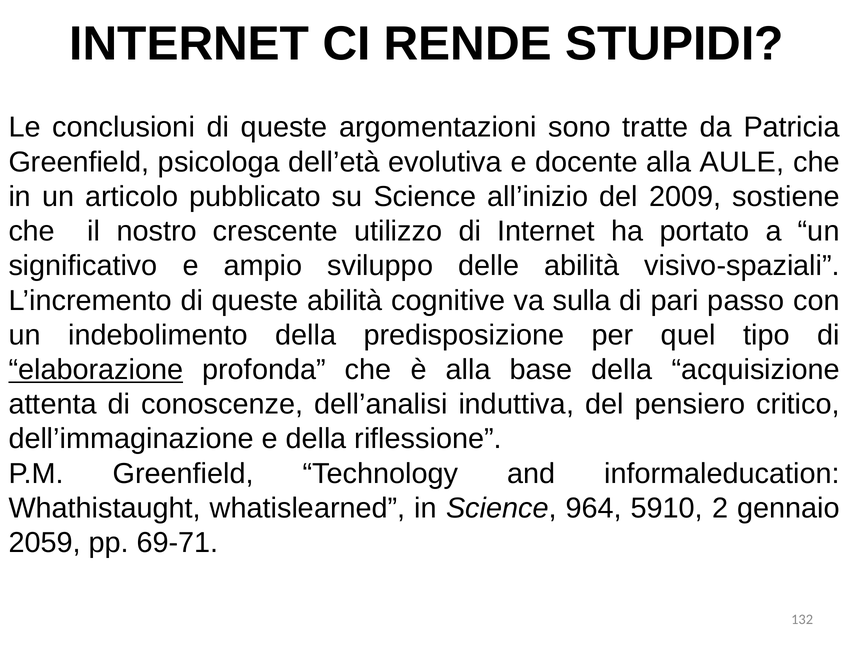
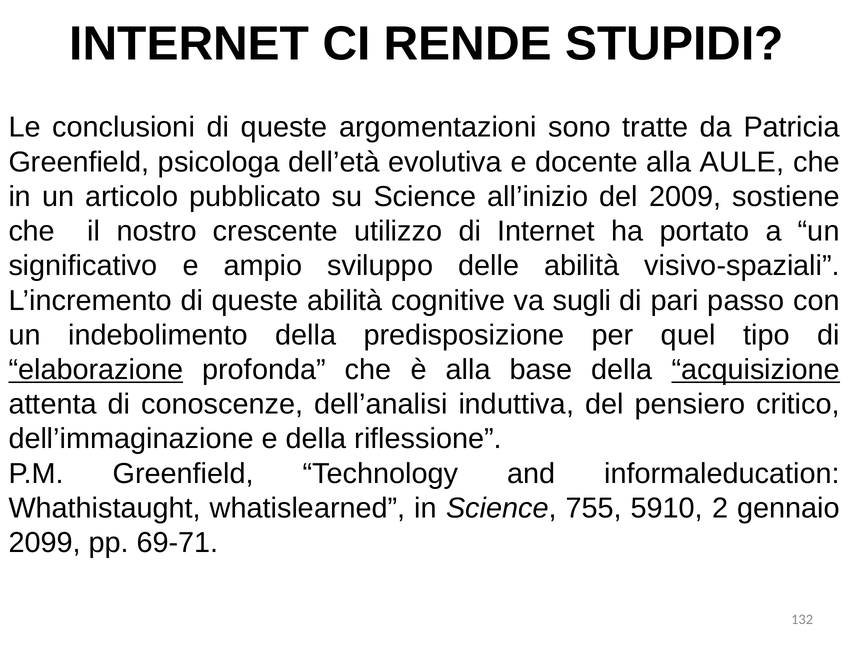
sulla: sulla -> sugli (582, 300)
acquisizione underline: none -> present (756, 370)
964: 964 -> 755 (594, 508)
2059: 2059 -> 2099 (45, 543)
